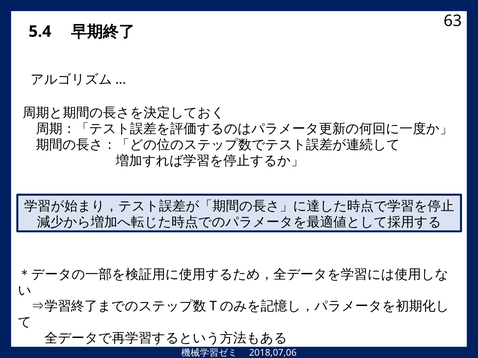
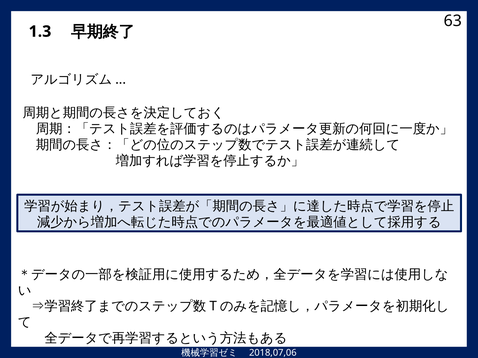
5.4: 5.4 -> 1.3 (40, 32)
